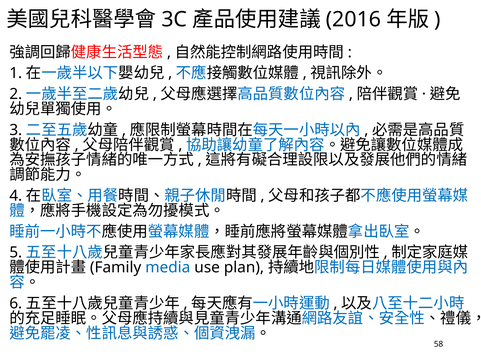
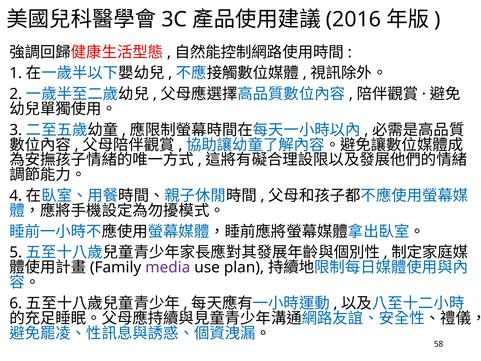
media colour: blue -> purple (168, 267)
